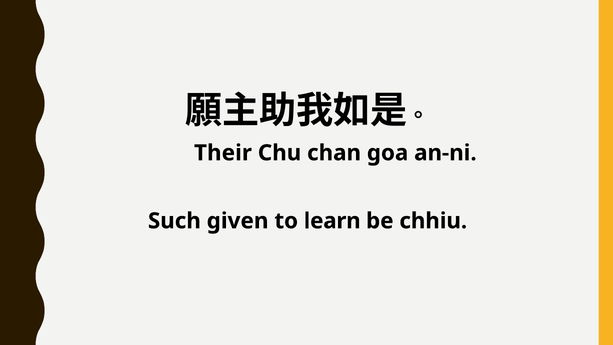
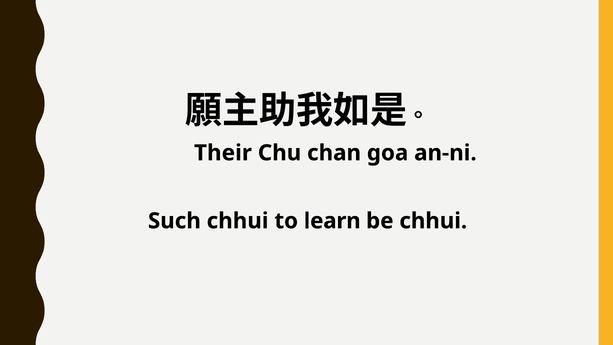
Such given: given -> chhui (238, 221)
be chhiu: chhiu -> chhui (433, 221)
